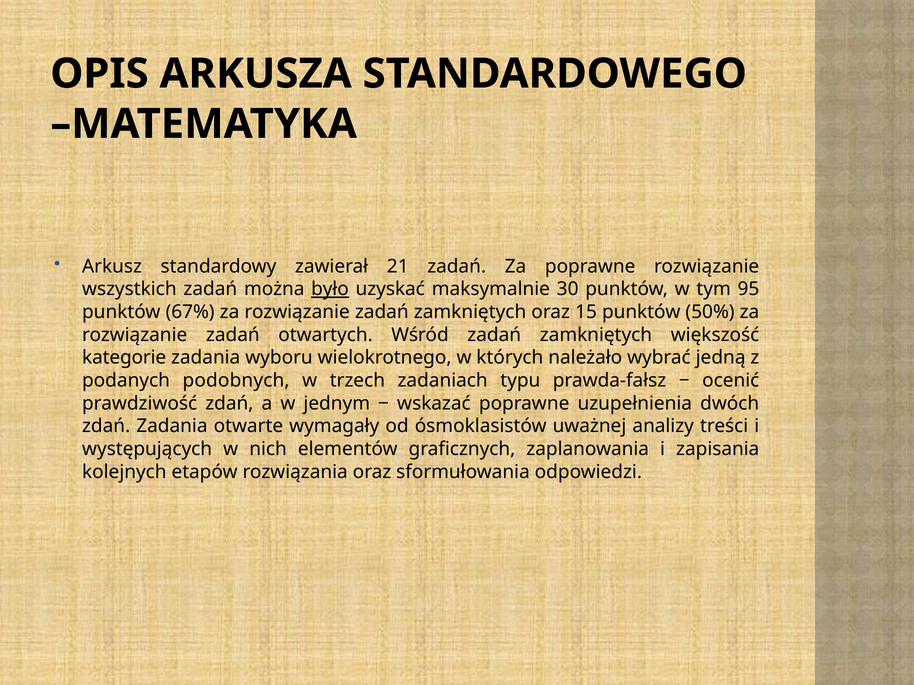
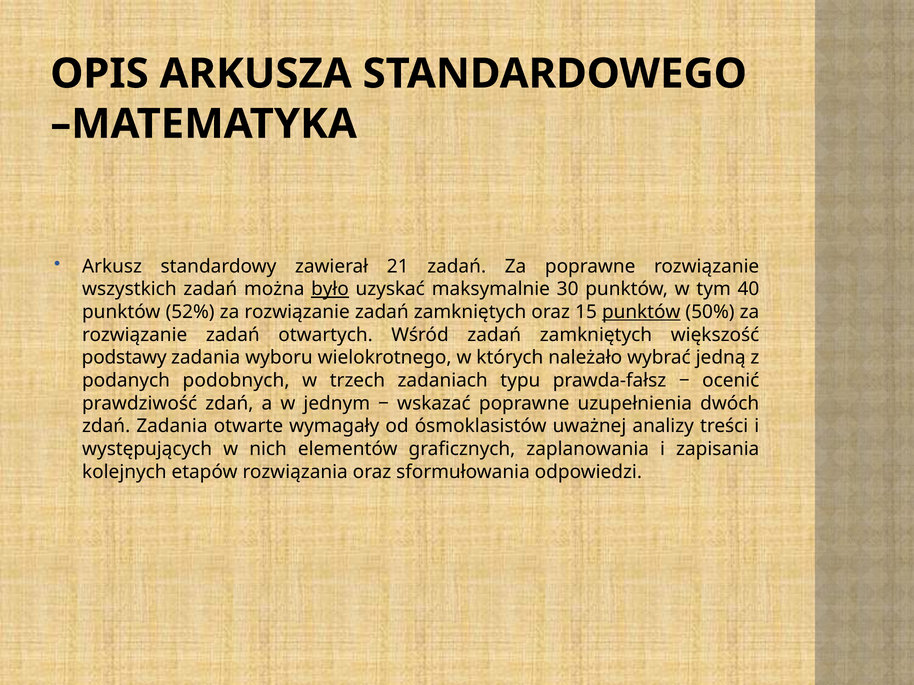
95: 95 -> 40 (748, 289)
67%: 67% -> 52% (190, 312)
punktów underline: none -> present (641, 312)
kategorie: kategorie -> podstawy (124, 358)
